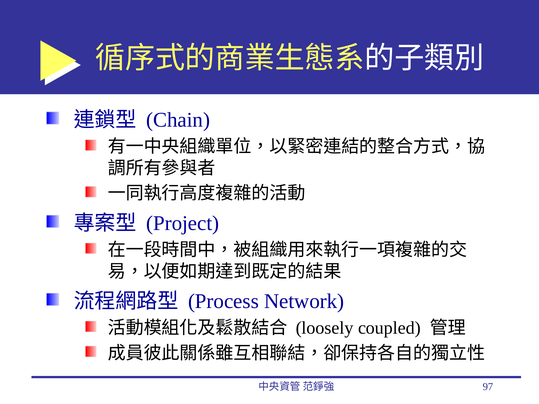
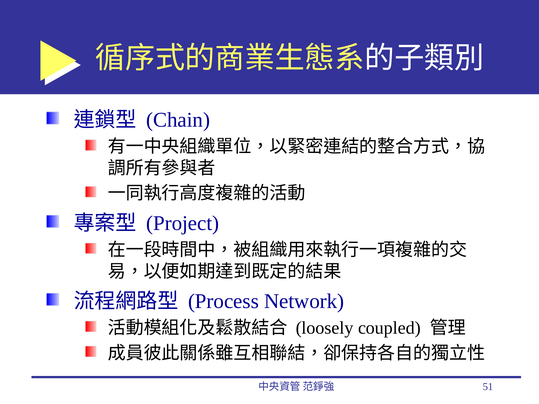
97: 97 -> 51 (488, 387)
